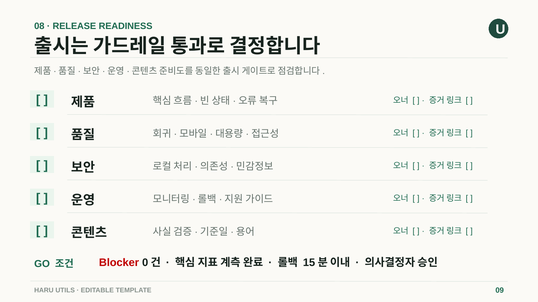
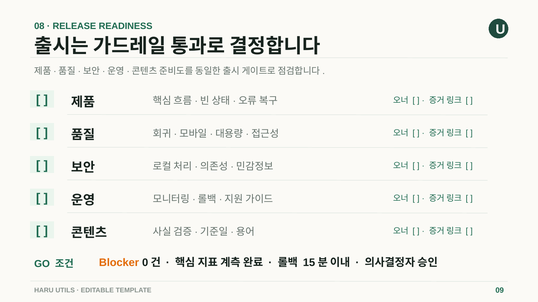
Blocker colour: red -> orange (119, 263)
